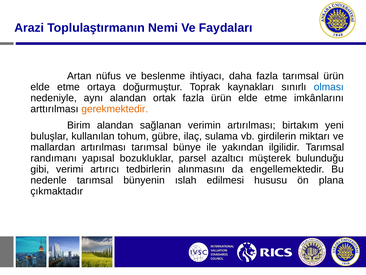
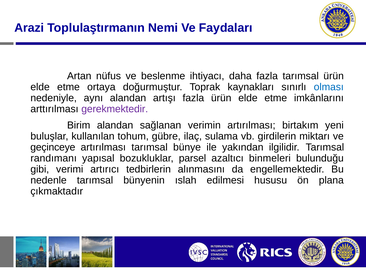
ortak: ortak -> artışı (164, 98)
gerekmektedir colour: orange -> purple (115, 109)
mallardan: mallardan -> geçinceye (53, 147)
müşterek: müşterek -> binmeleri (270, 158)
